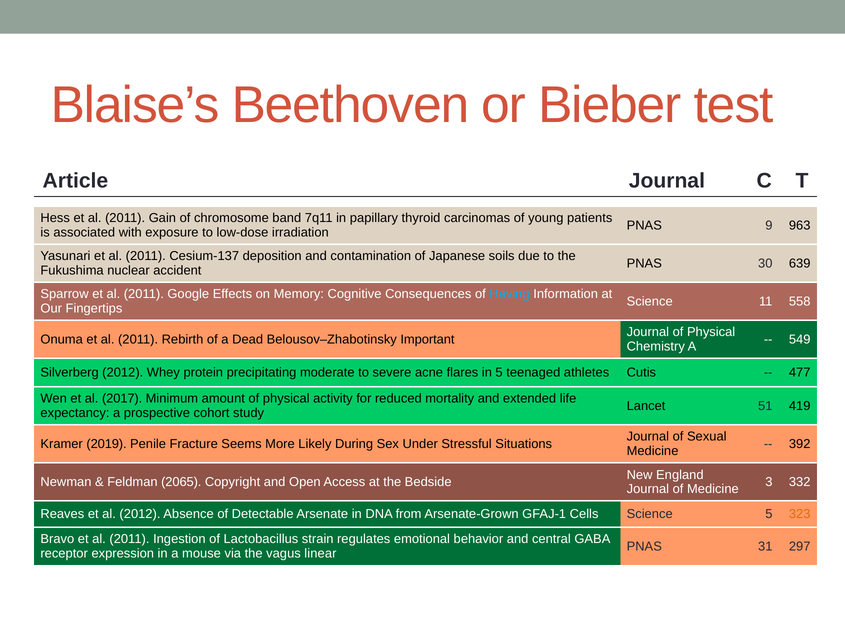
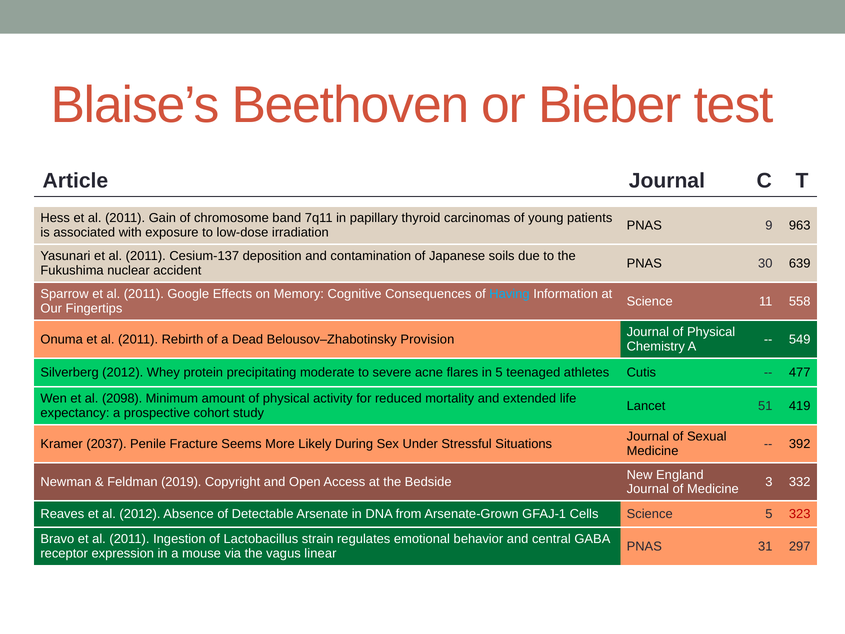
Important: Important -> Provision (427, 339)
2017: 2017 -> 2098 (122, 399)
2019: 2019 -> 2037 (107, 444)
2065: 2065 -> 2019 (181, 482)
323 colour: orange -> red (800, 514)
